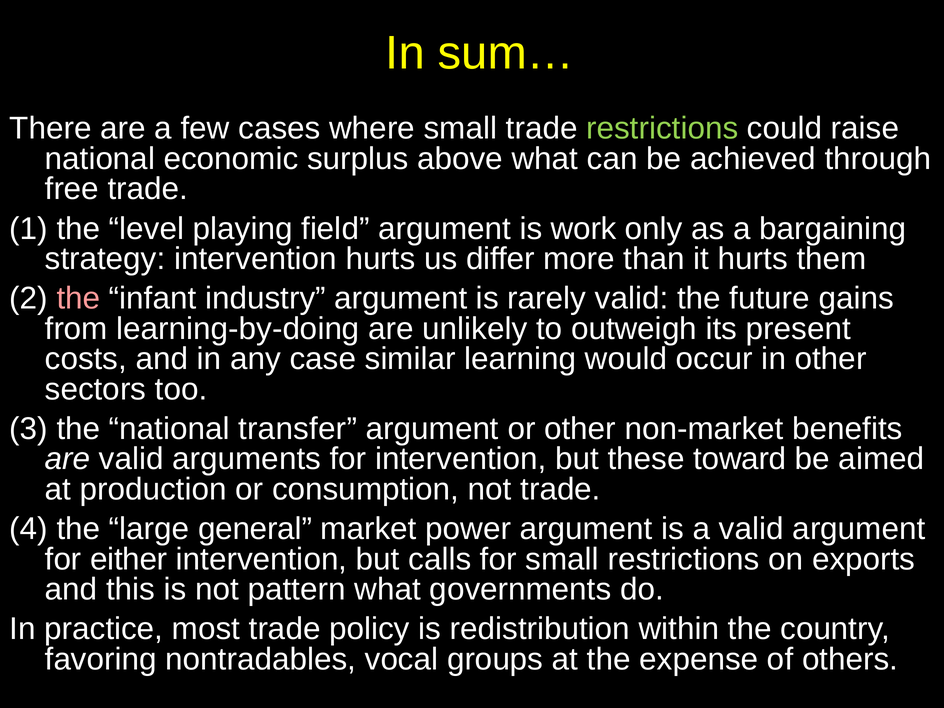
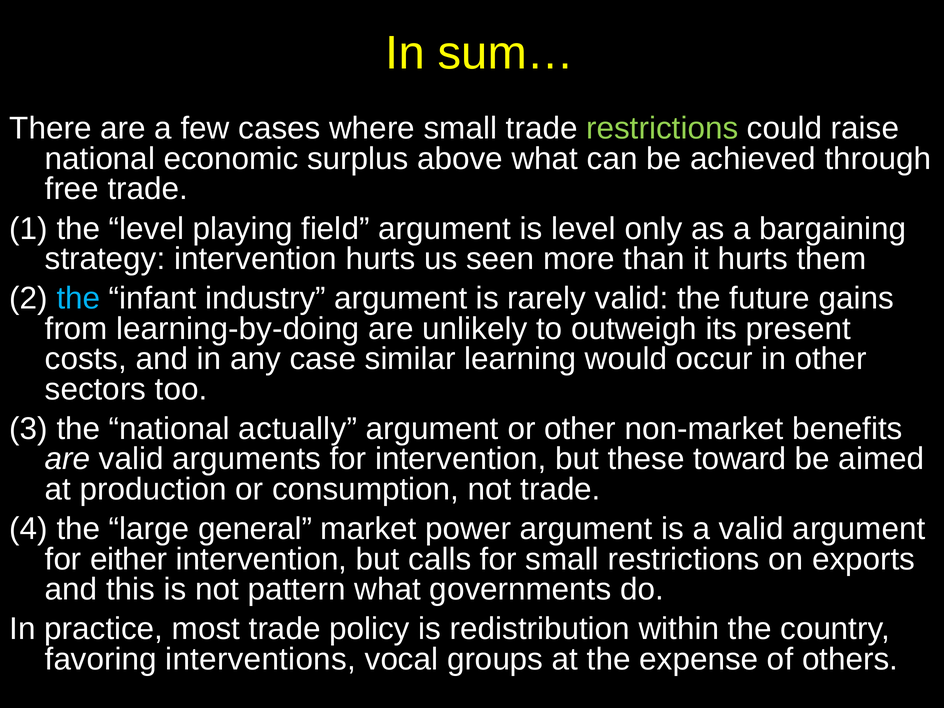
is work: work -> level (584, 229)
differ: differ -> seen (500, 259)
the colour: pink -> light blue (78, 299)
transfer: transfer -> actually (298, 429)
nontradables: nontradables -> interventions (261, 659)
